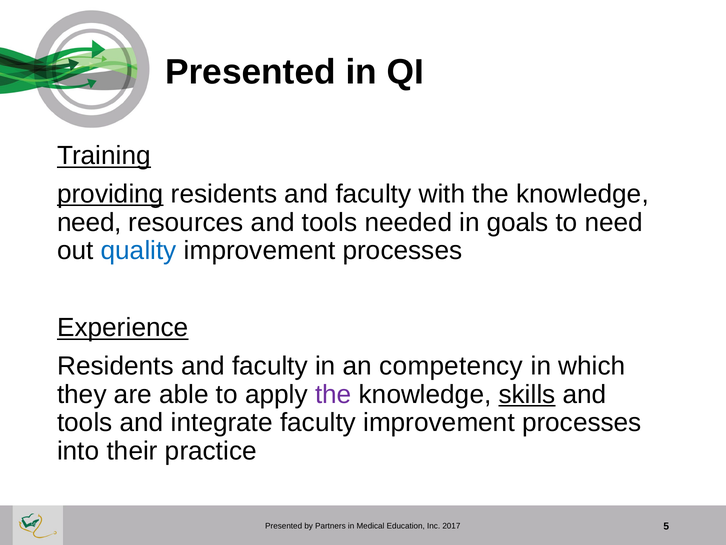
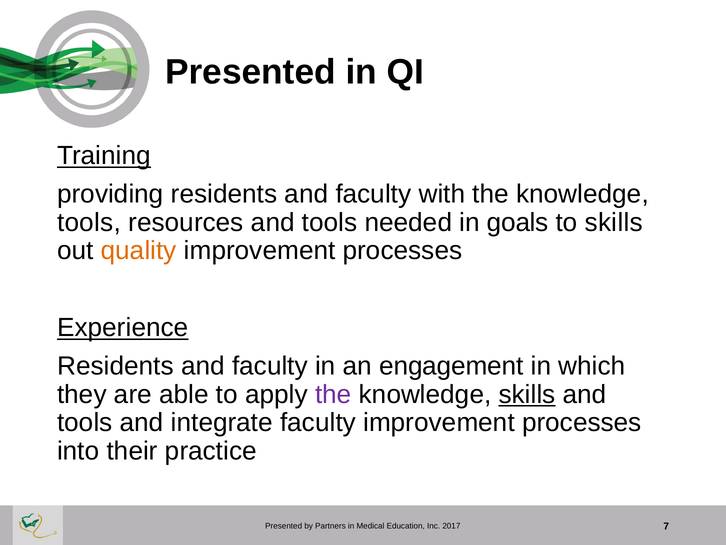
providing underline: present -> none (110, 194)
need: need -> tools (89, 222)
to need: need -> skills (614, 222)
quality colour: blue -> orange (139, 251)
competency: competency -> engagement (451, 366)
5: 5 -> 7 (666, 526)
